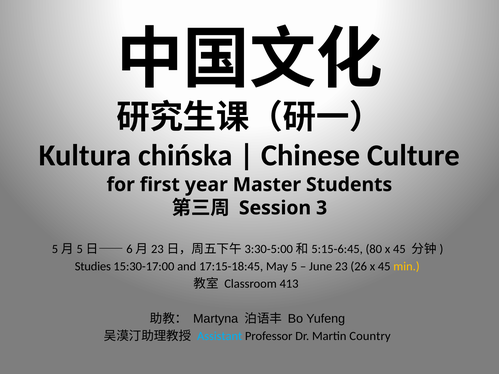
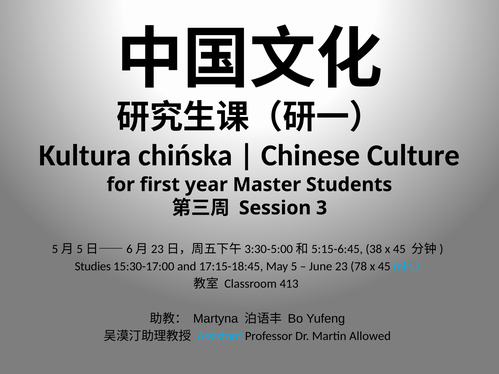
80: 80 -> 38 (374, 249)
26: 26 -> 78 (359, 267)
min colour: yellow -> light blue (406, 267)
Country: Country -> Allowed (370, 336)
